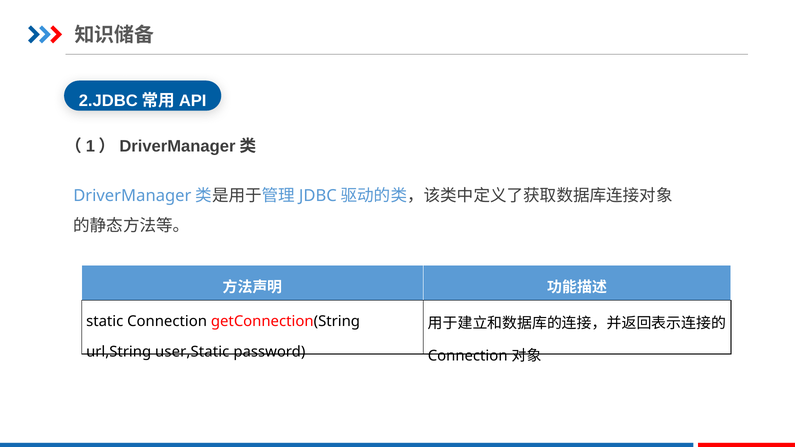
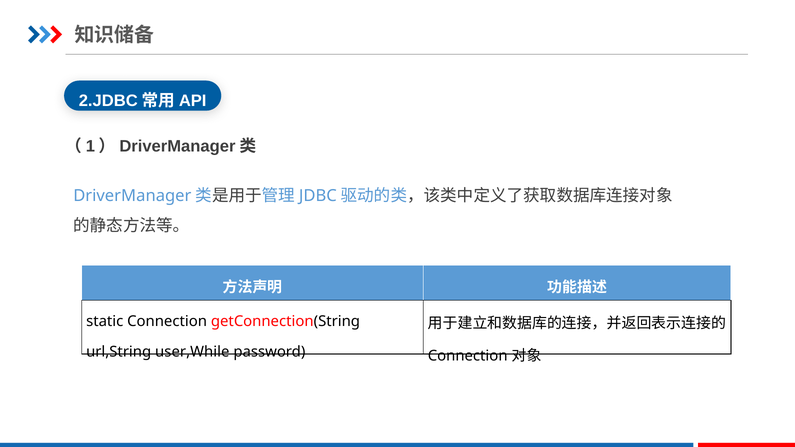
user,Static: user,Static -> user,While (192, 352)
